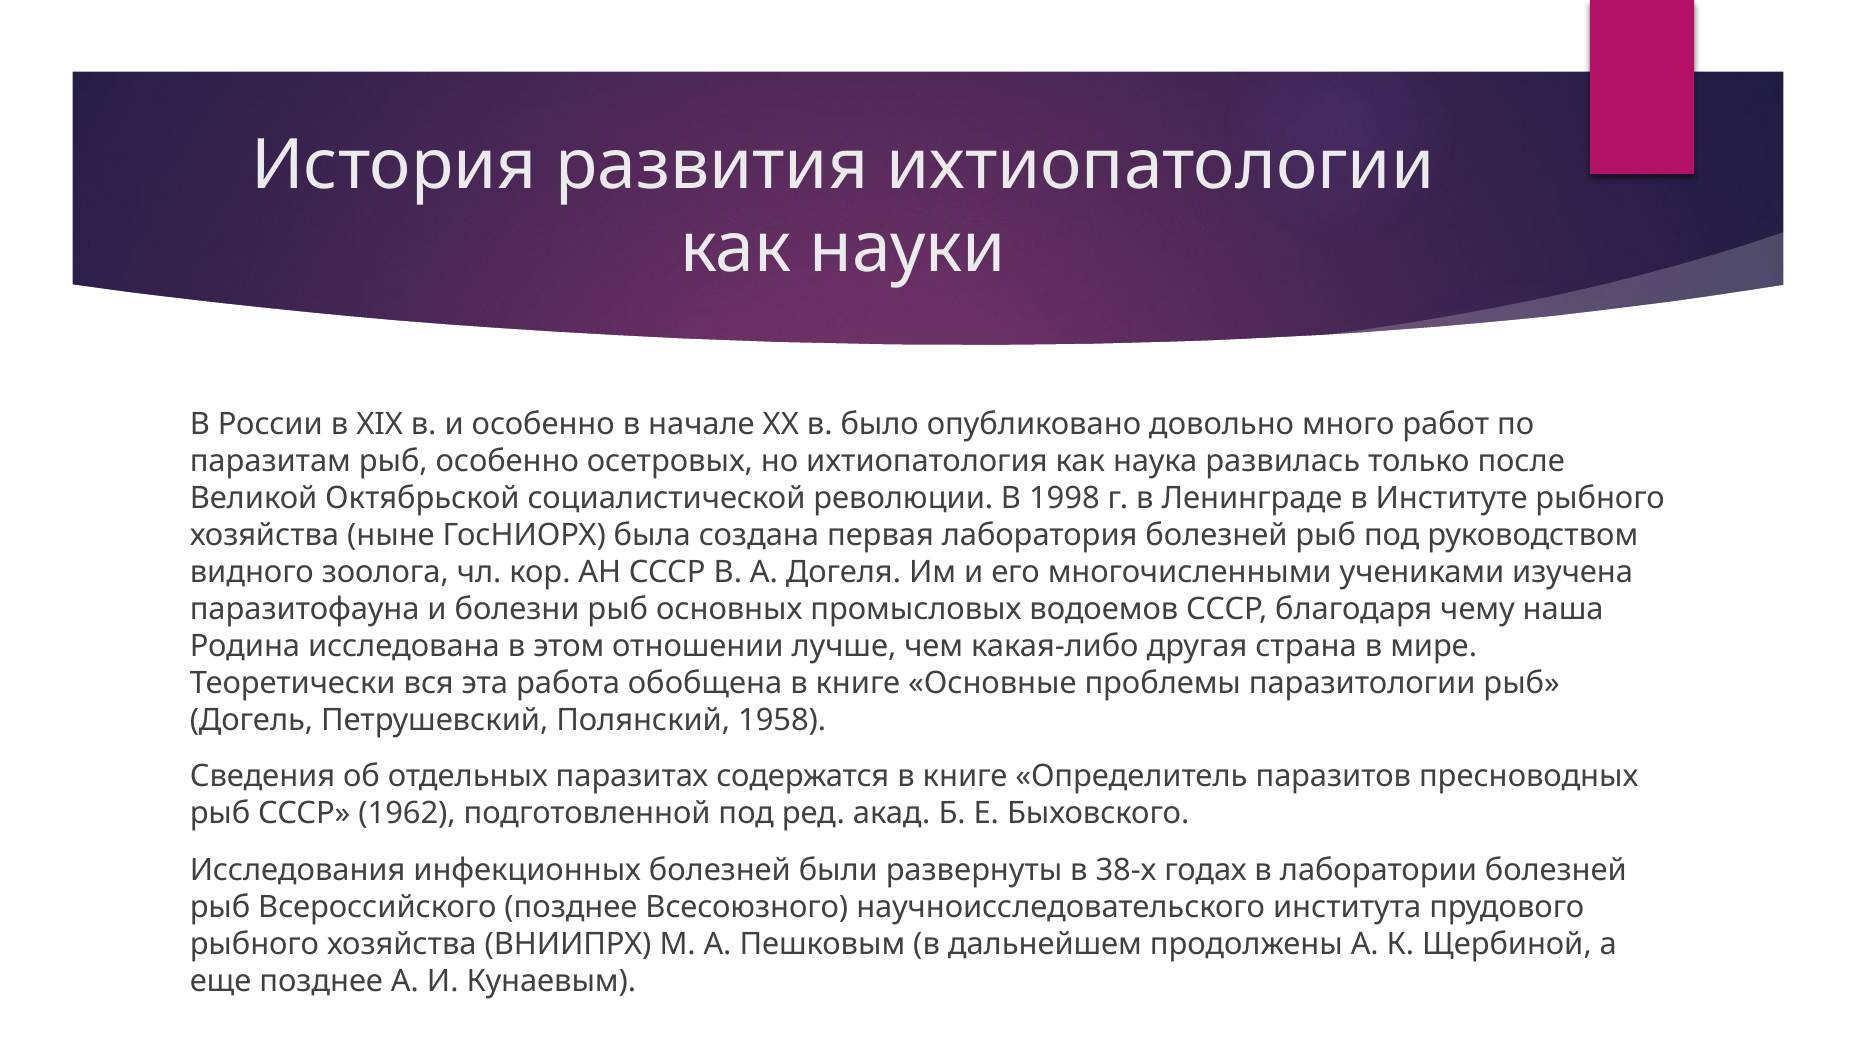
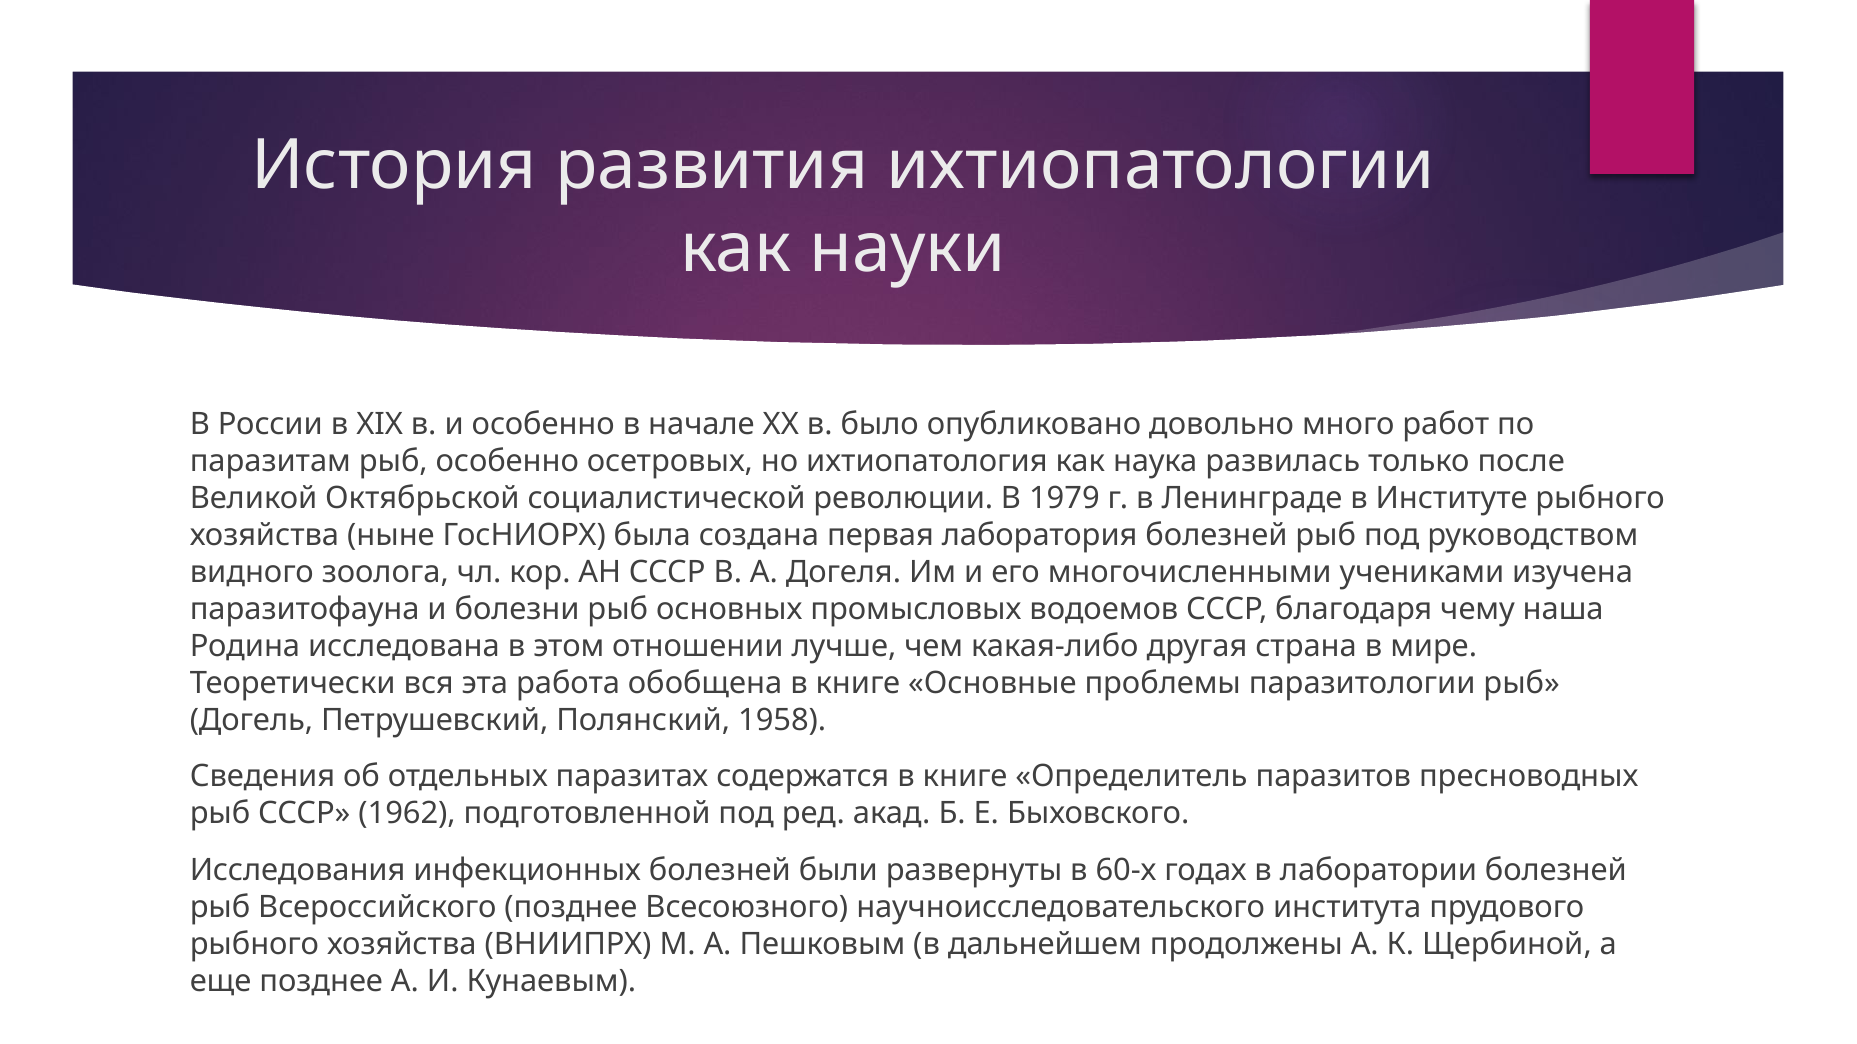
1998: 1998 -> 1979 (1064, 498)
38-х: 38-х -> 60-х (1126, 871)
